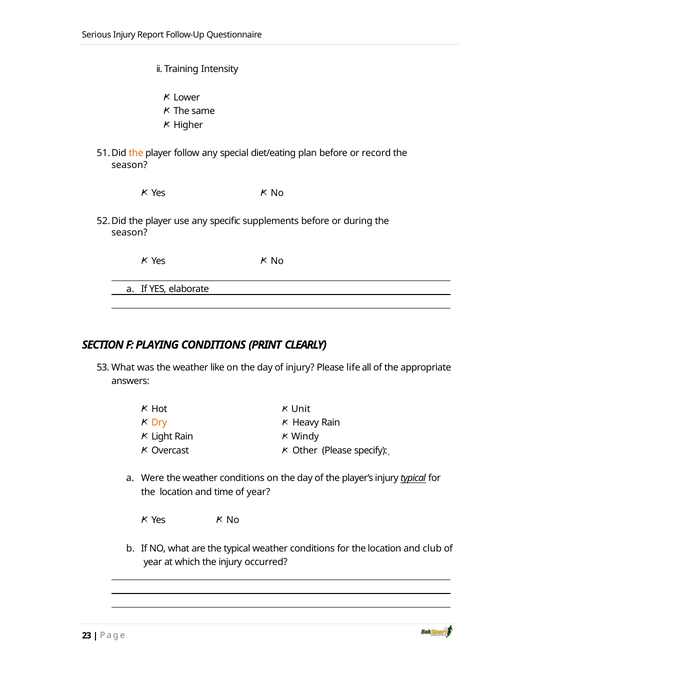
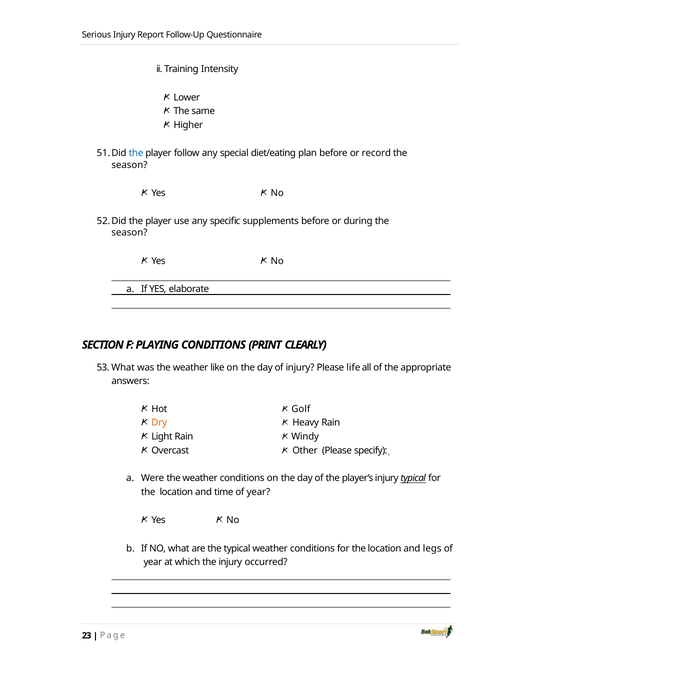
the colour: orange -> blue (136, 153)
Unit: Unit -> Golf (301, 409)
club: club -> legs (432, 548)
